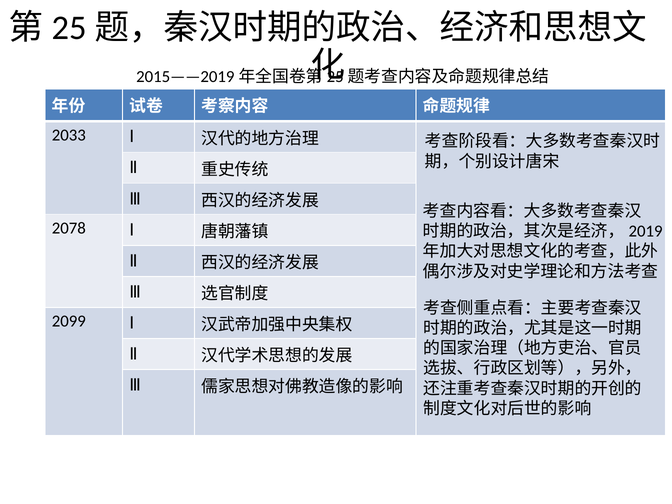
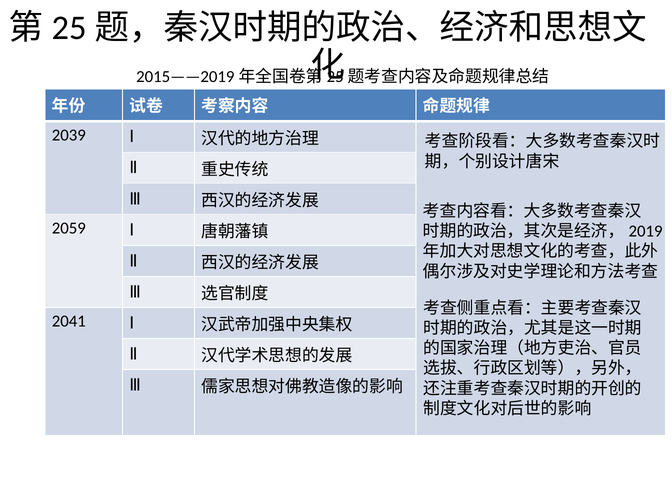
2033: 2033 -> 2039 (69, 135)
2078: 2078 -> 2059 (69, 228)
2099: 2099 -> 2041 (69, 321)
